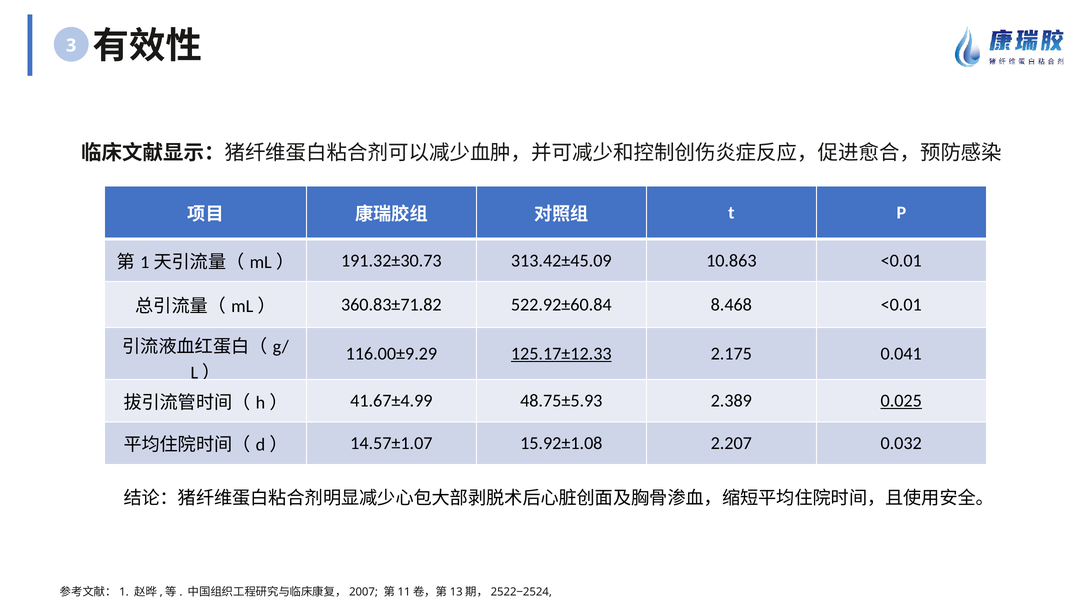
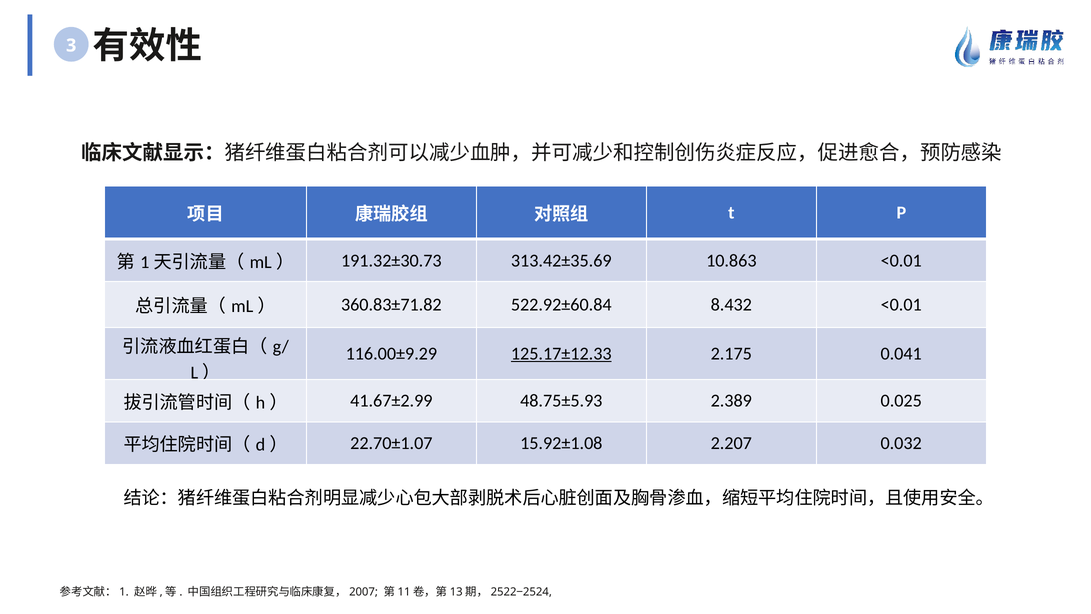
313.42±45.09: 313.42±45.09 -> 313.42±35.69 (561, 260)
8.468: 8.468 -> 8.432 (731, 305)
41.67±4.99: 41.67±4.99 -> 41.67±2.99 (391, 401)
0.025 underline: present -> none (901, 401)
14.57±1.07: 14.57±1.07 -> 22.70±1.07 (391, 443)
